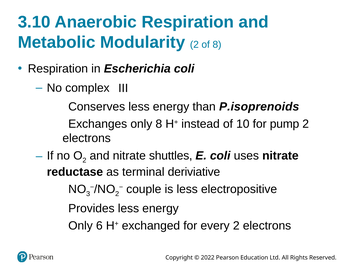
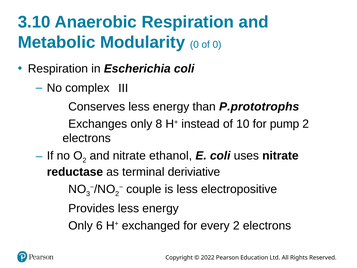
Modularity 2: 2 -> 0 (194, 45)
of 8: 8 -> 0 (217, 45)
P.isoprenoids: P.isoprenoids -> P.prototrophs (259, 107)
shuttles: shuttles -> ethanol (171, 155)
